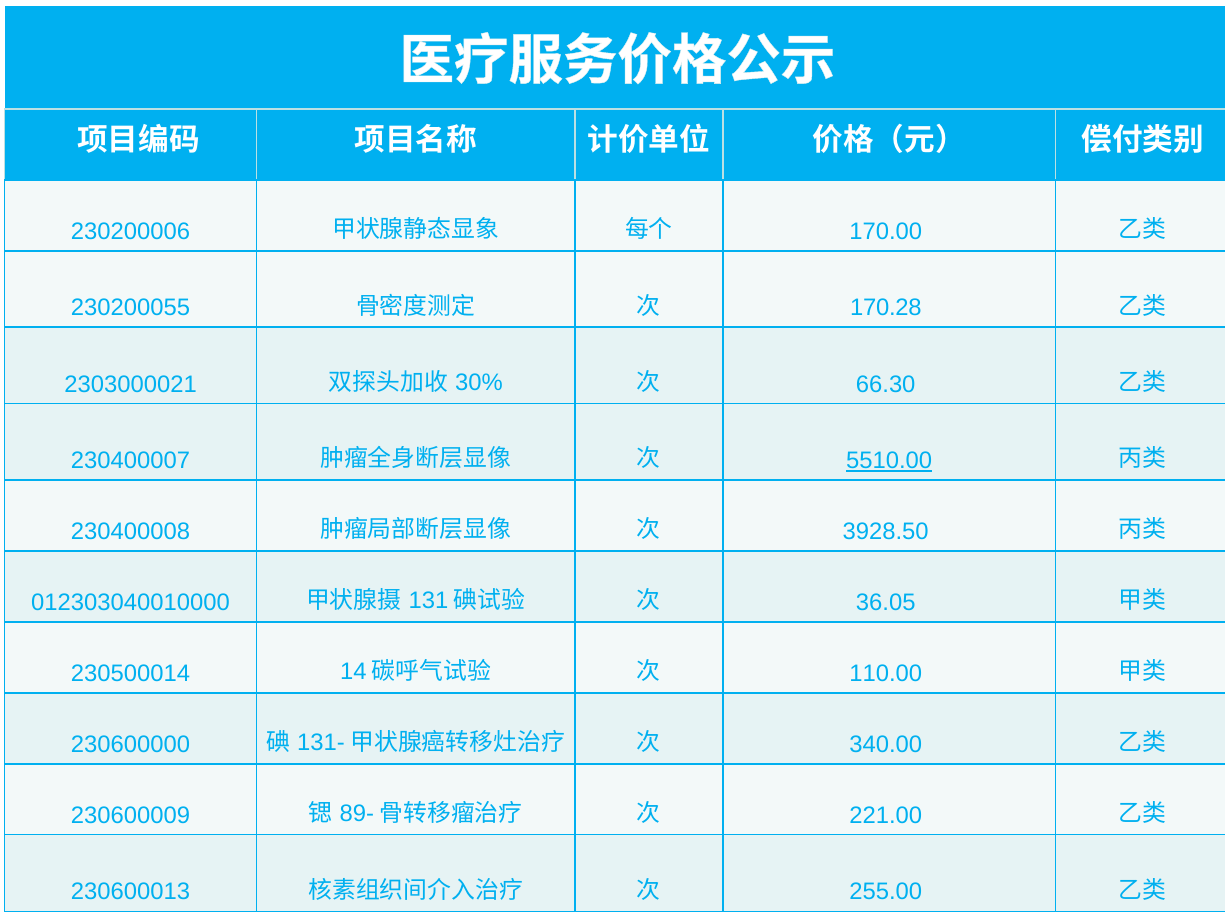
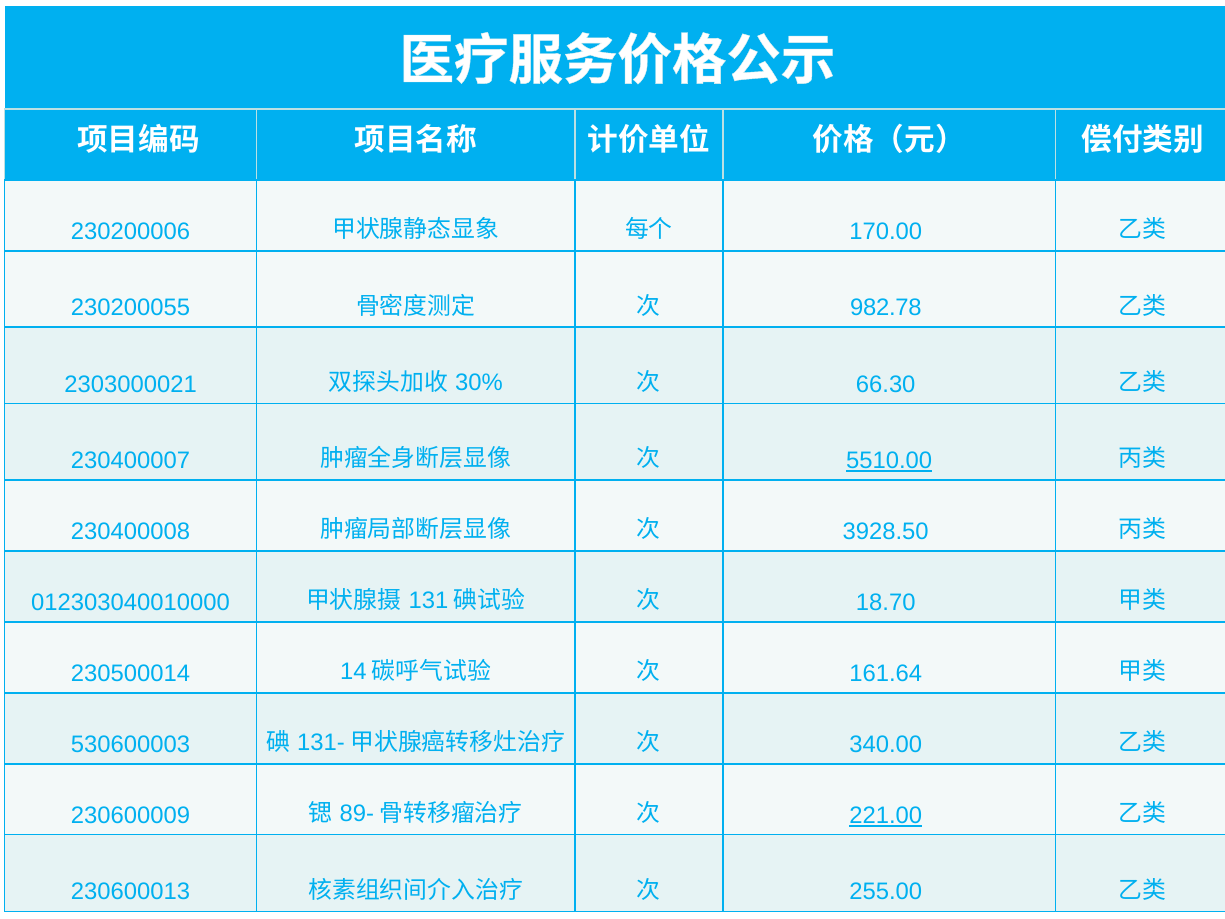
170.28: 170.28 -> 982.78 (886, 308)
36.05: 36.05 -> 18.70 (886, 603)
110.00: 110.00 -> 161.64 (886, 674)
230600000: 230600000 -> 530600003 (131, 745)
221.00 underline: none -> present (886, 815)
